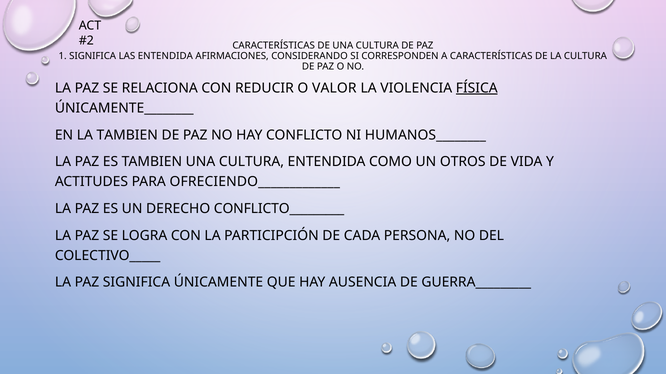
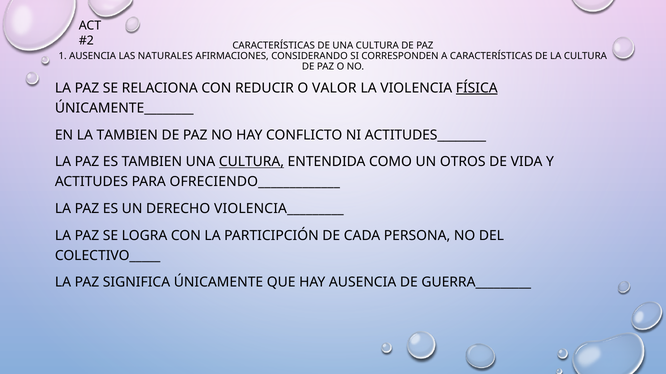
1 SIGNIFICA: SIGNIFICA -> AUSENCIA (93, 56)
LAS ENTENDIDA: ENTENDIDA -> NATURALES (165, 56)
HUMANOS________: HUMANOS________ -> ACTITUDES________ (425, 135)
CULTURA underline: none -> present (251, 162)
CONFLICTO_________: CONFLICTO_________ -> VIOLENCIA_________ (279, 209)
